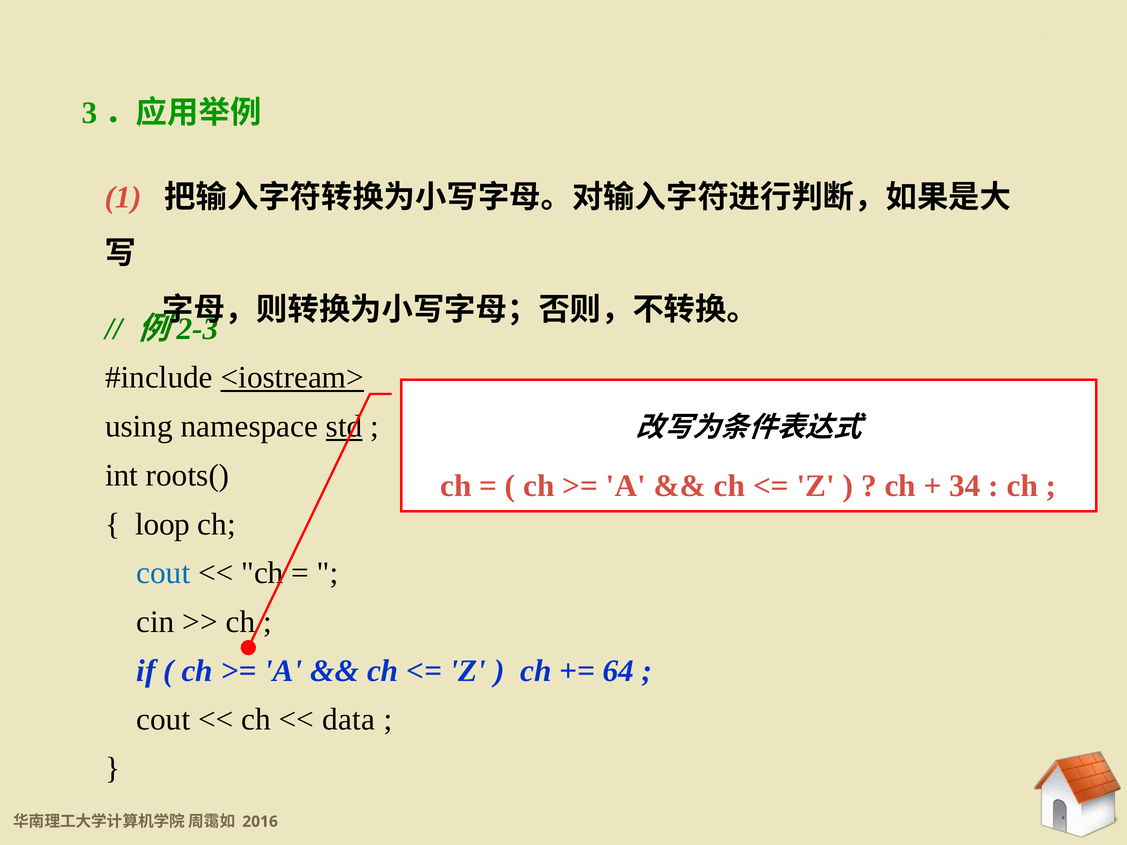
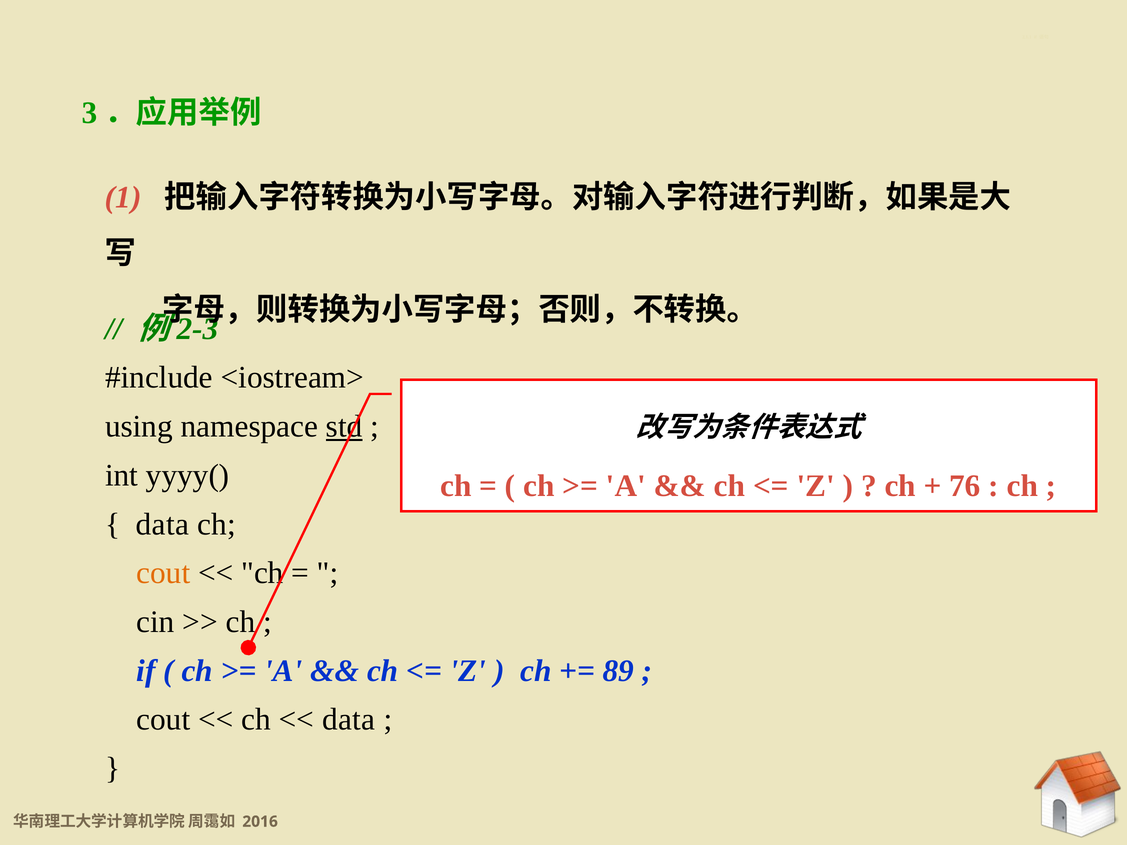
<iostream> underline: present -> none (292, 378)
roots(: roots( -> yyyy( (188, 475)
34: 34 -> 76 (965, 486)
loop: loop -> data (162, 524)
cout colour: blue -> orange (163, 573)
64: 64 -> 89 (618, 671)
